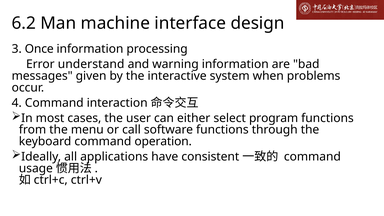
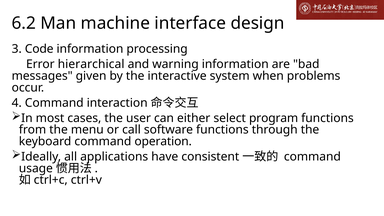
Once: Once -> Code (39, 49)
understand: understand -> hierarchical (91, 64)
